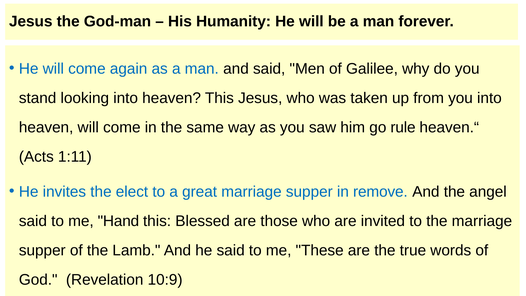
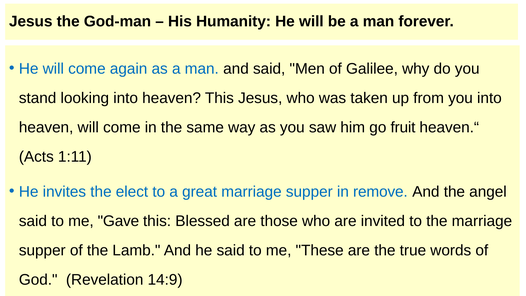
rule: rule -> fruit (403, 127)
Hand: Hand -> Gave (118, 221)
10:9: 10:9 -> 14:9 (165, 280)
